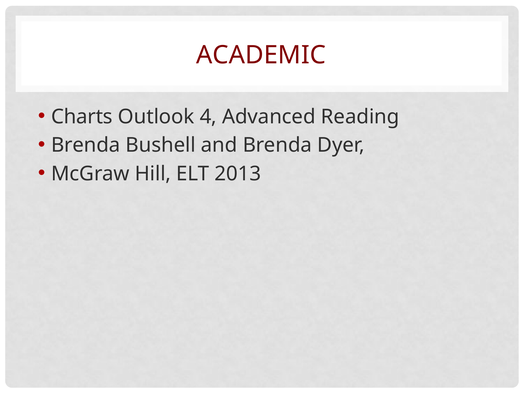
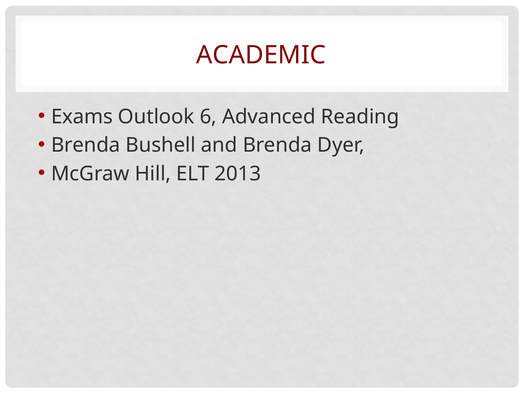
Charts: Charts -> Exams (82, 117)
4: 4 -> 6 (208, 117)
